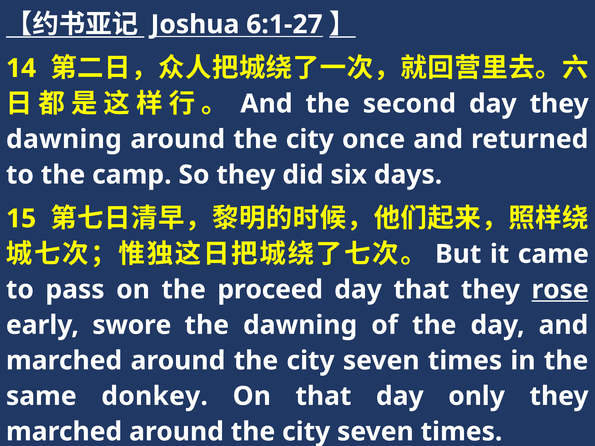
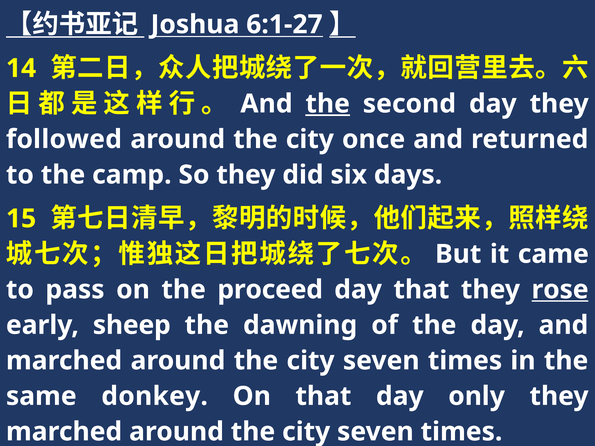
the underline: none -> present (328, 104)
dawning: dawning -> followed (64, 139)
swore: swore -> sheep (132, 325)
